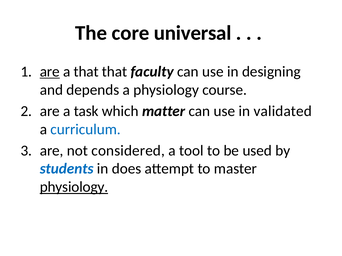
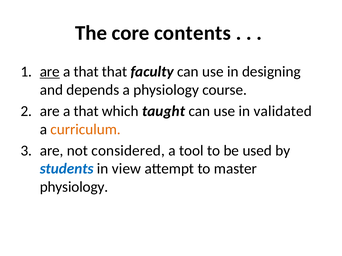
universal: universal -> contents (192, 33)
task: task -> that (86, 111)
matter: matter -> taught (164, 111)
curriculum colour: blue -> orange (86, 130)
does: does -> view (126, 169)
physiology underline: present -> none (74, 187)
